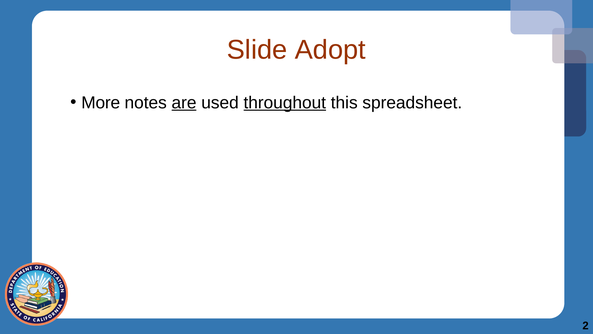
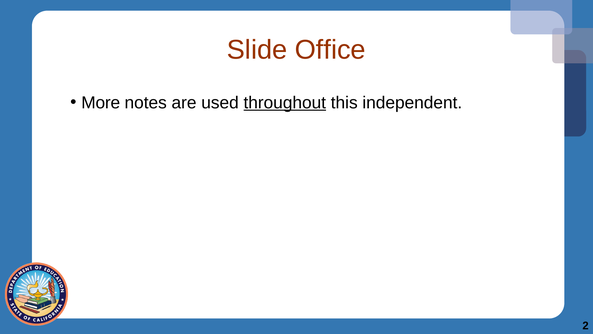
Adopt: Adopt -> Office (330, 50)
are underline: present -> none (184, 103)
spreadsheet: spreadsheet -> independent (412, 103)
